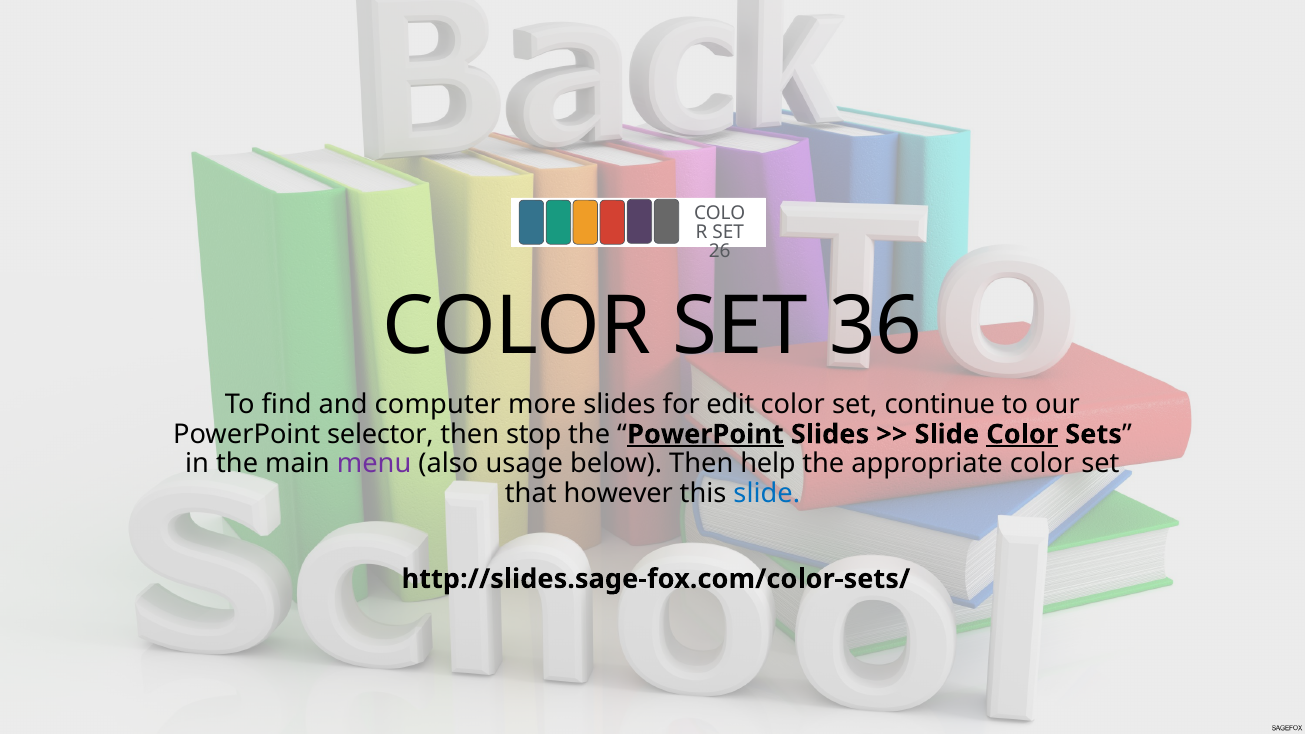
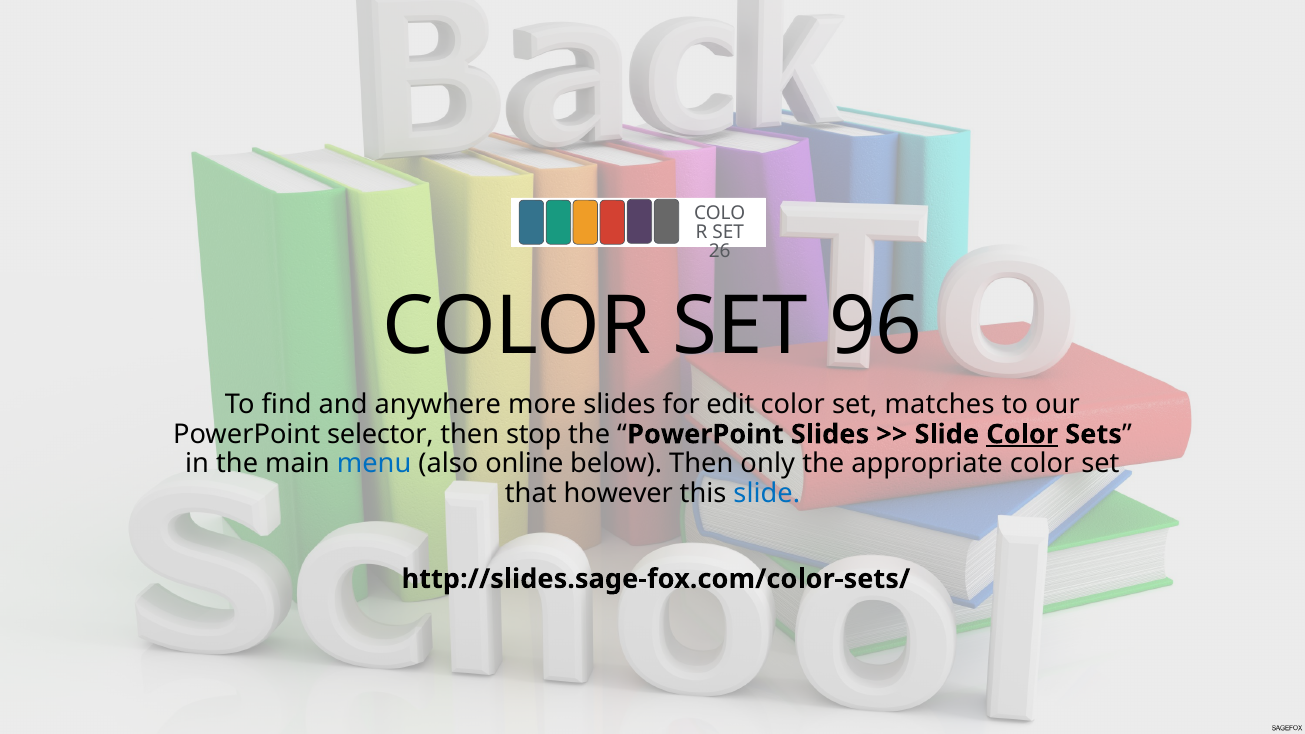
36: 36 -> 96 (876, 326)
computer: computer -> anywhere (438, 405)
continue: continue -> matches (940, 405)
PowerPoint underline: present -> none (705, 434)
menu colour: purple -> blue (374, 464)
usage: usage -> online (524, 464)
help: help -> only (768, 464)
